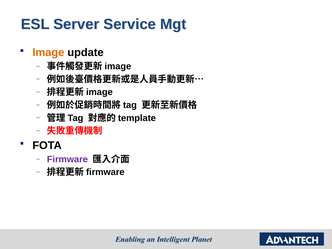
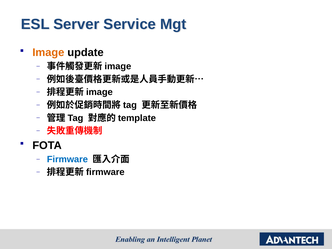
Firmware colour: purple -> blue (67, 159)
